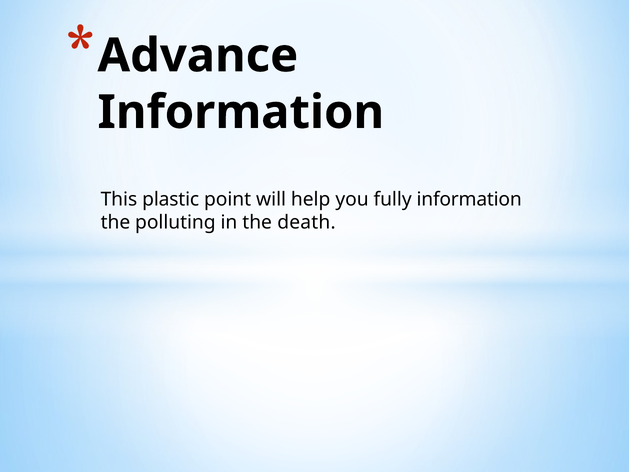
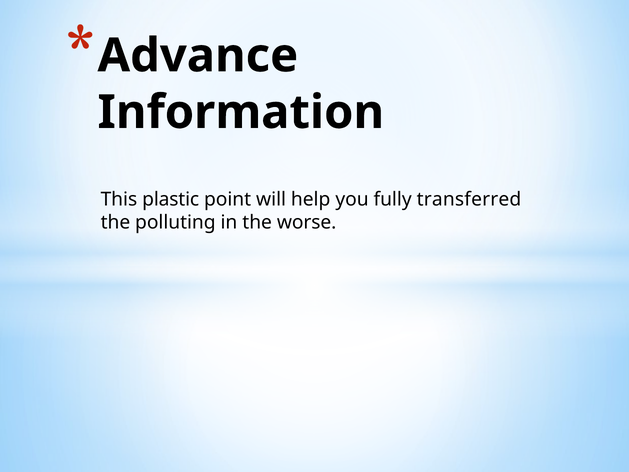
fully information: information -> transferred (469, 199)
death: death -> worse (307, 223)
